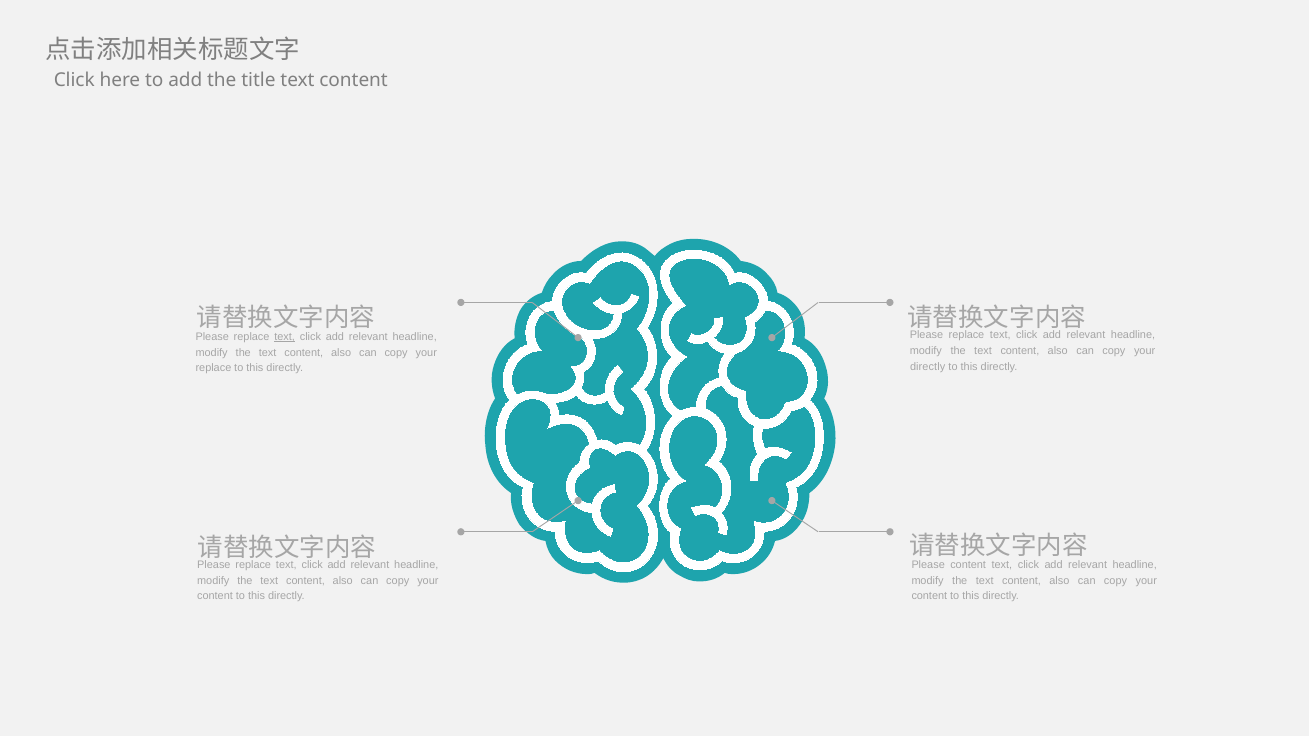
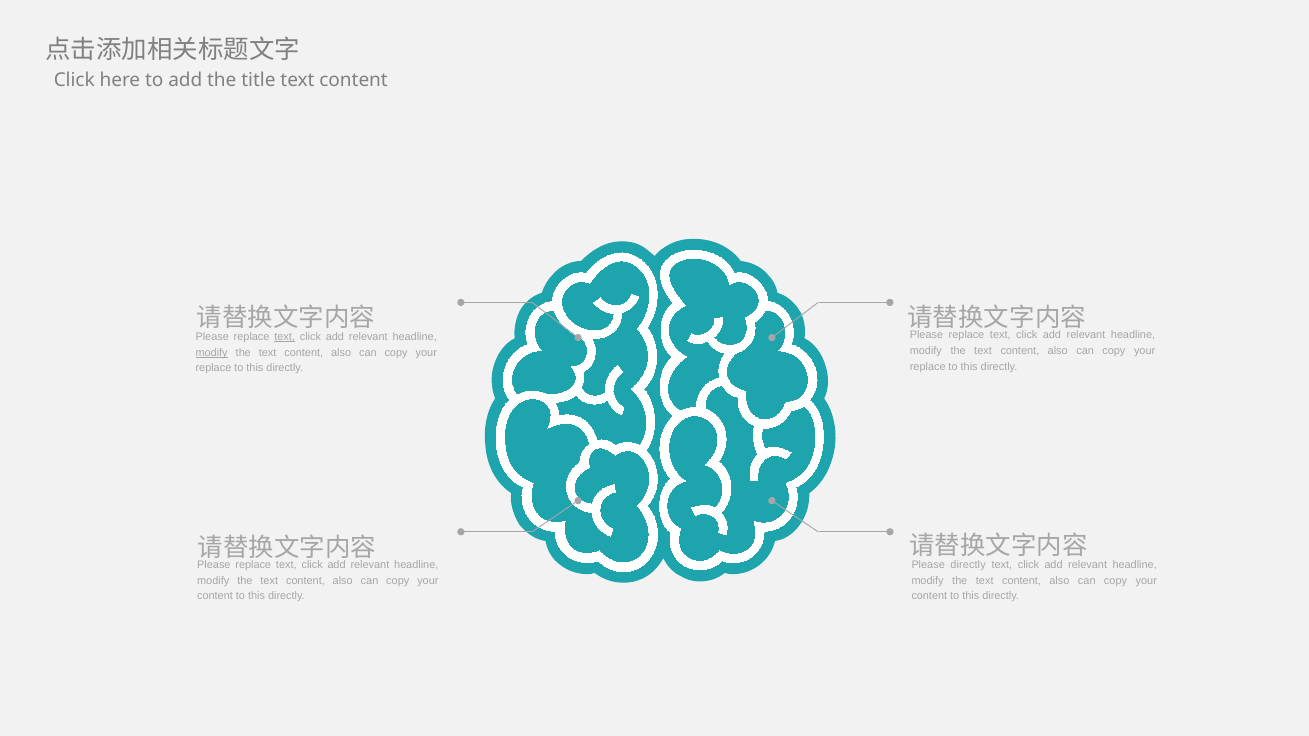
modify underline: none -> present (212, 353)
directly: directly -> replace (928, 367)
Please content: content -> directly (968, 565)
